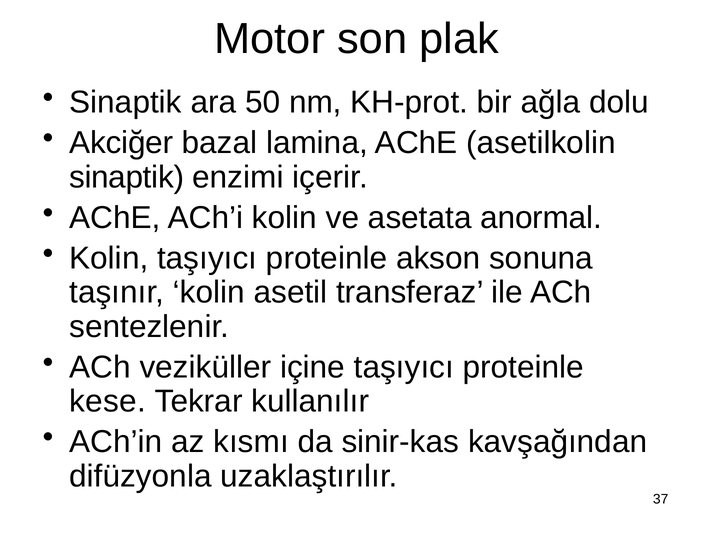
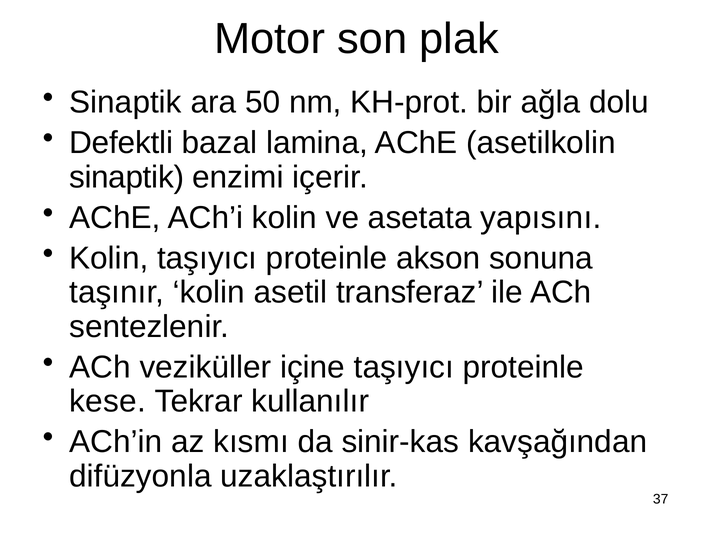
Akciğer: Akciğer -> Defektli (121, 143)
anormal: anormal -> yapısını (541, 217)
